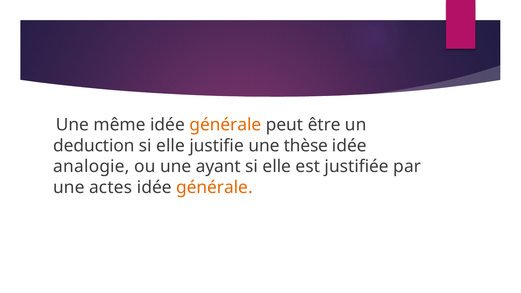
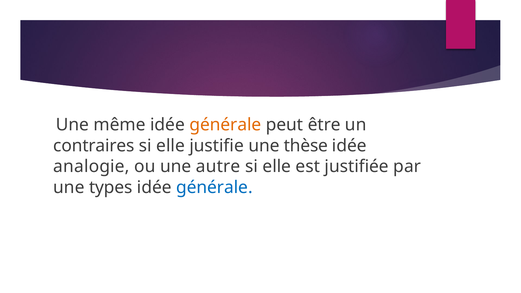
deduction: deduction -> contraires (94, 146)
ayant: ayant -> autre (218, 167)
actes: actes -> types (111, 187)
générale colour: orange -> blue (214, 187)
